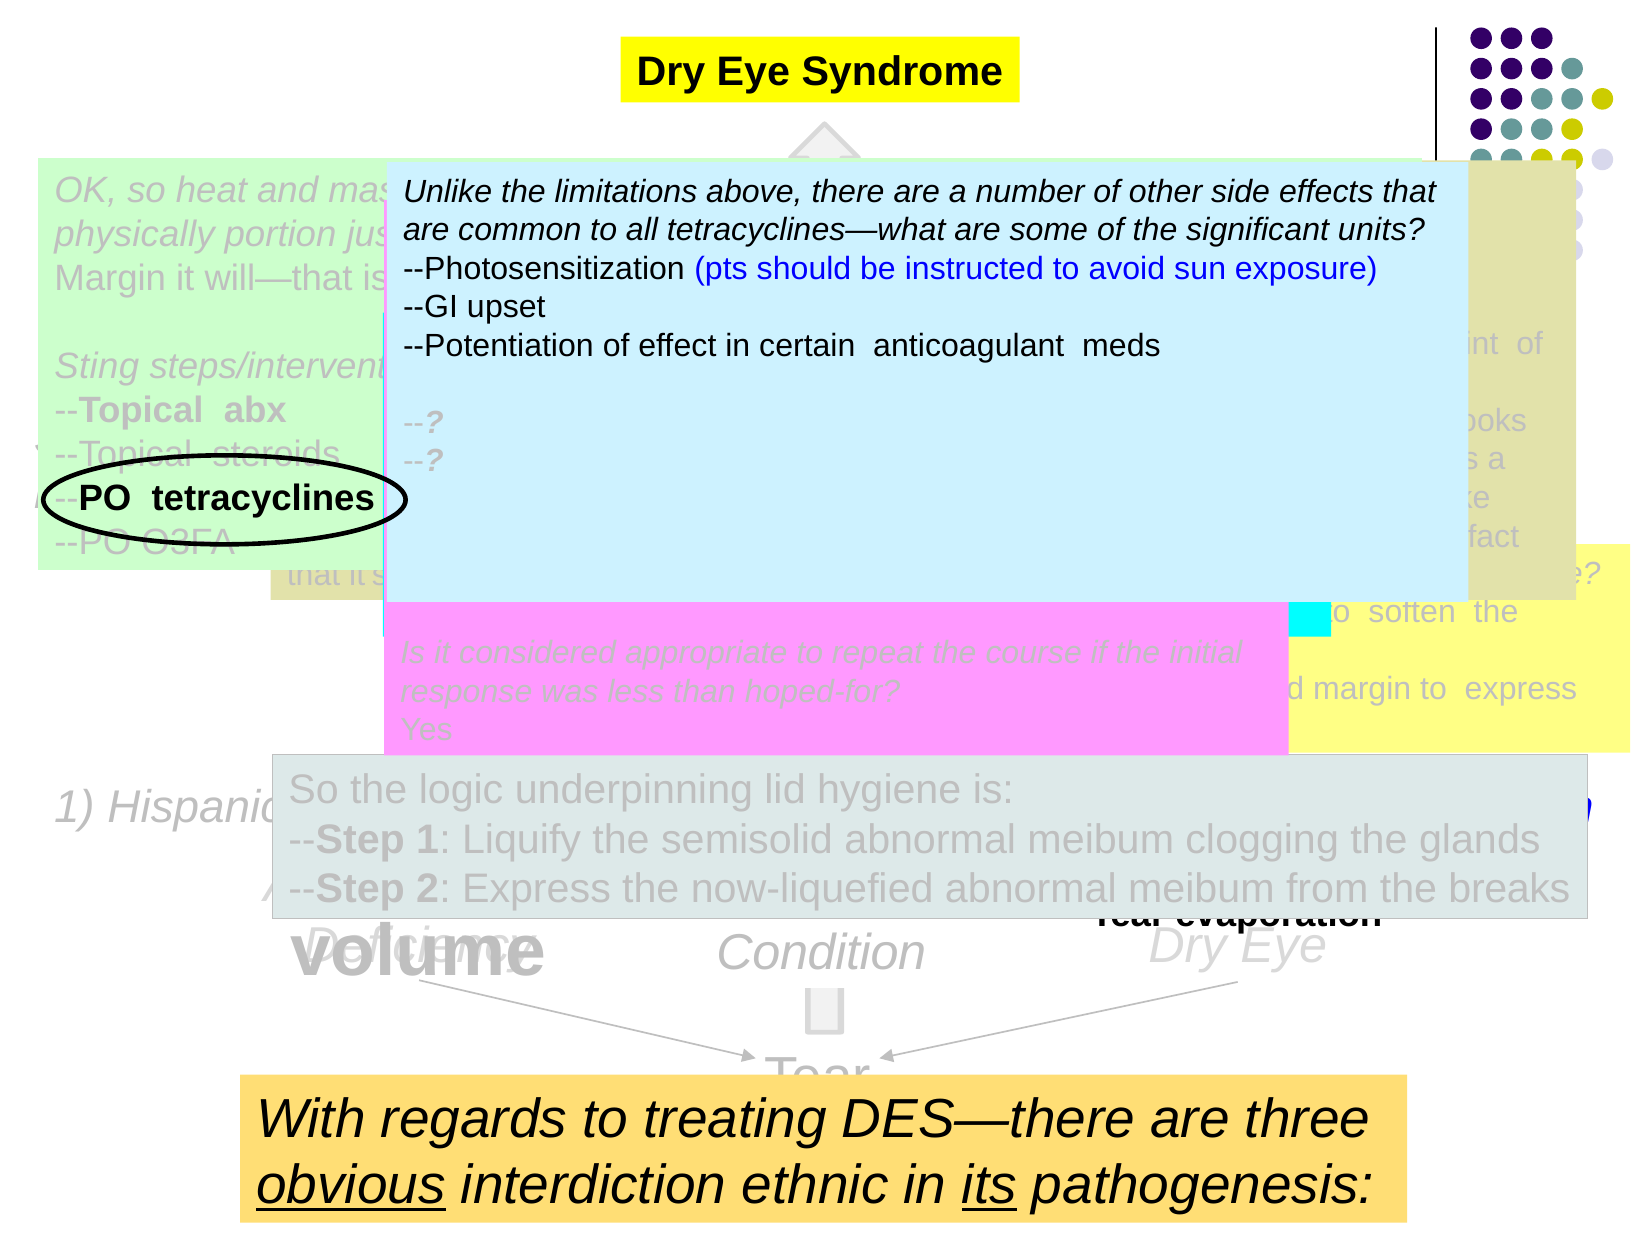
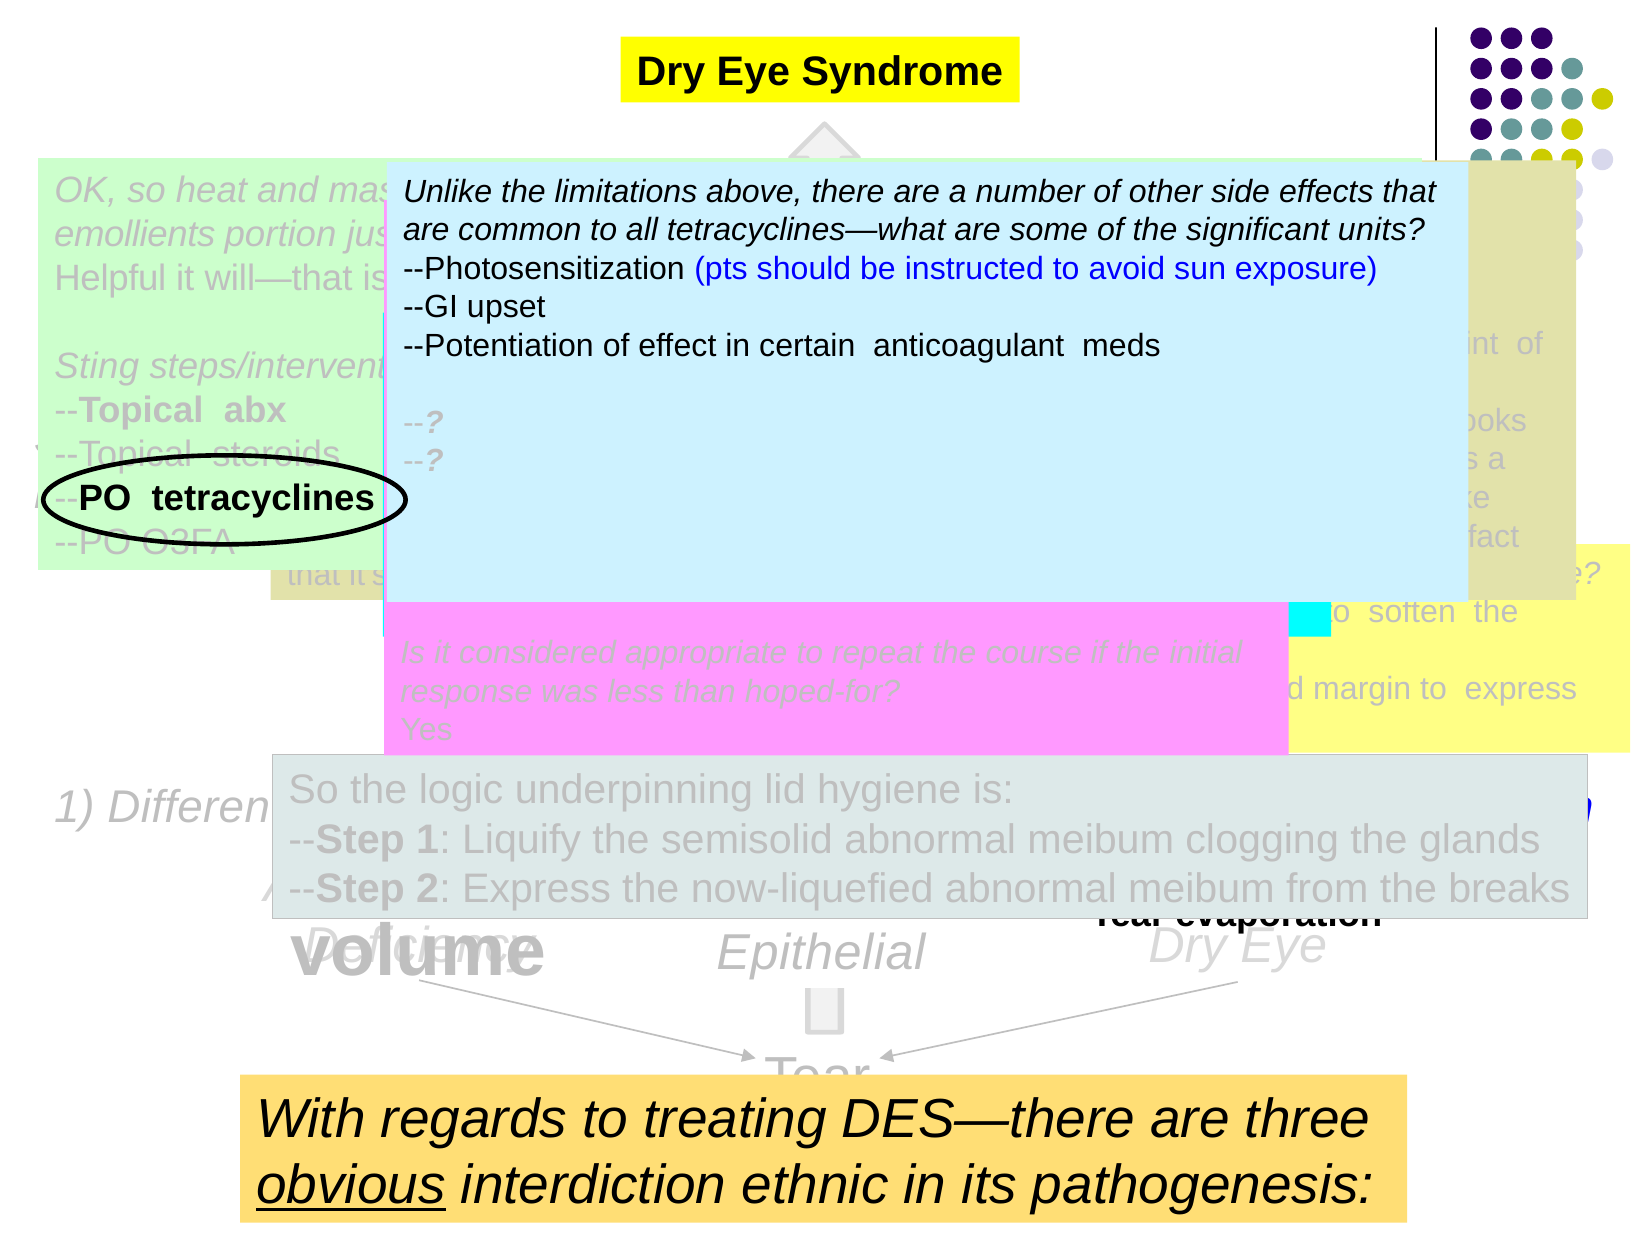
physically: physically -> emollients (135, 235)
Margin: Margin -> Helpful (110, 279)
Hispanic: Hispanic -> Different (195, 807)
Condition: Condition -> Epithelial (821, 953)
its underline: present -> none (989, 1185)
